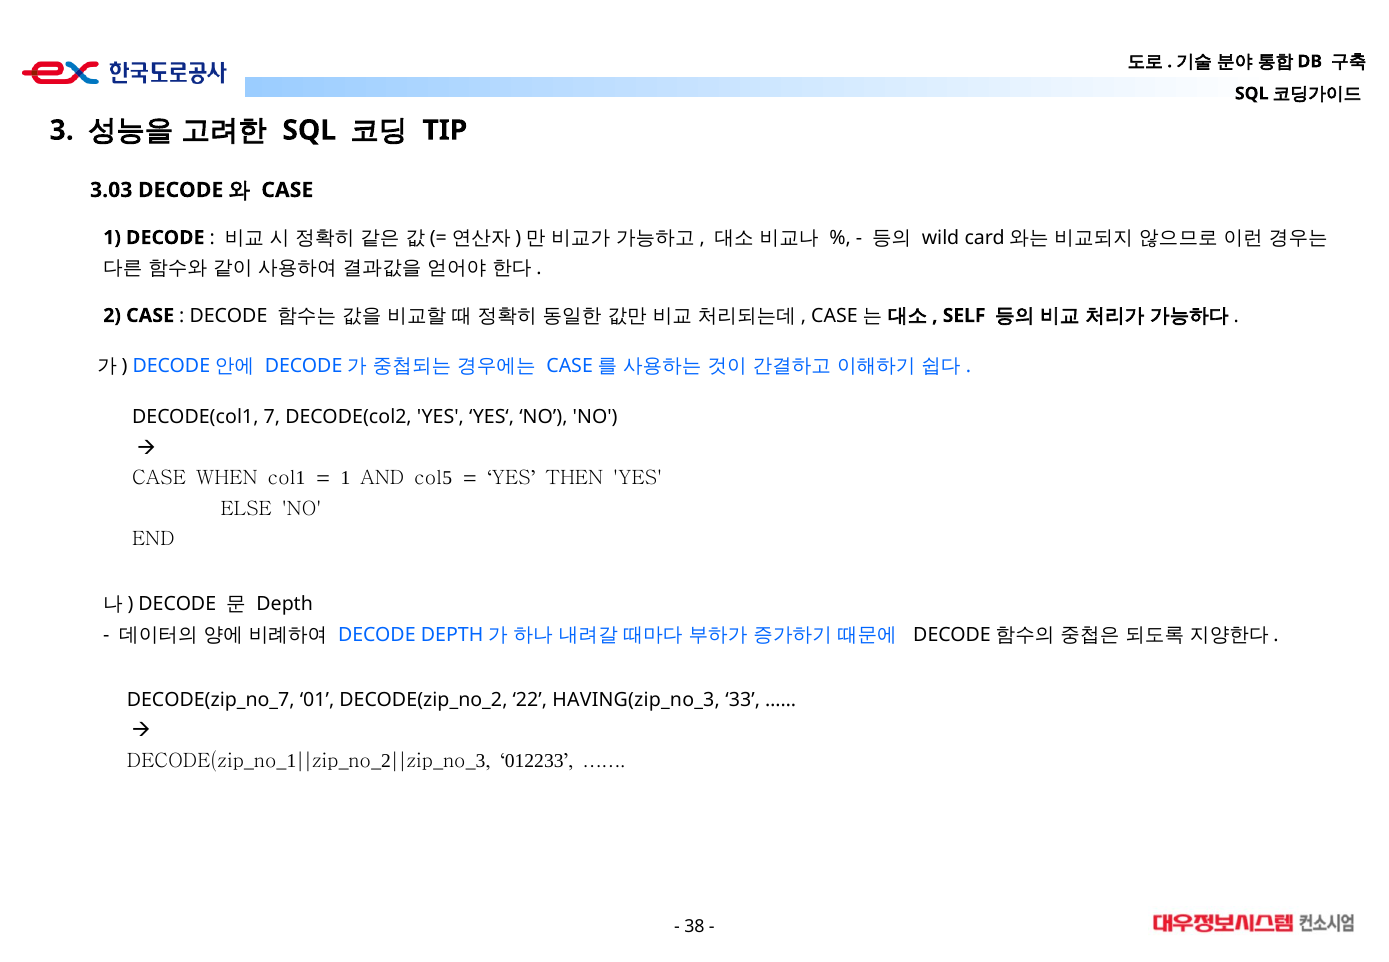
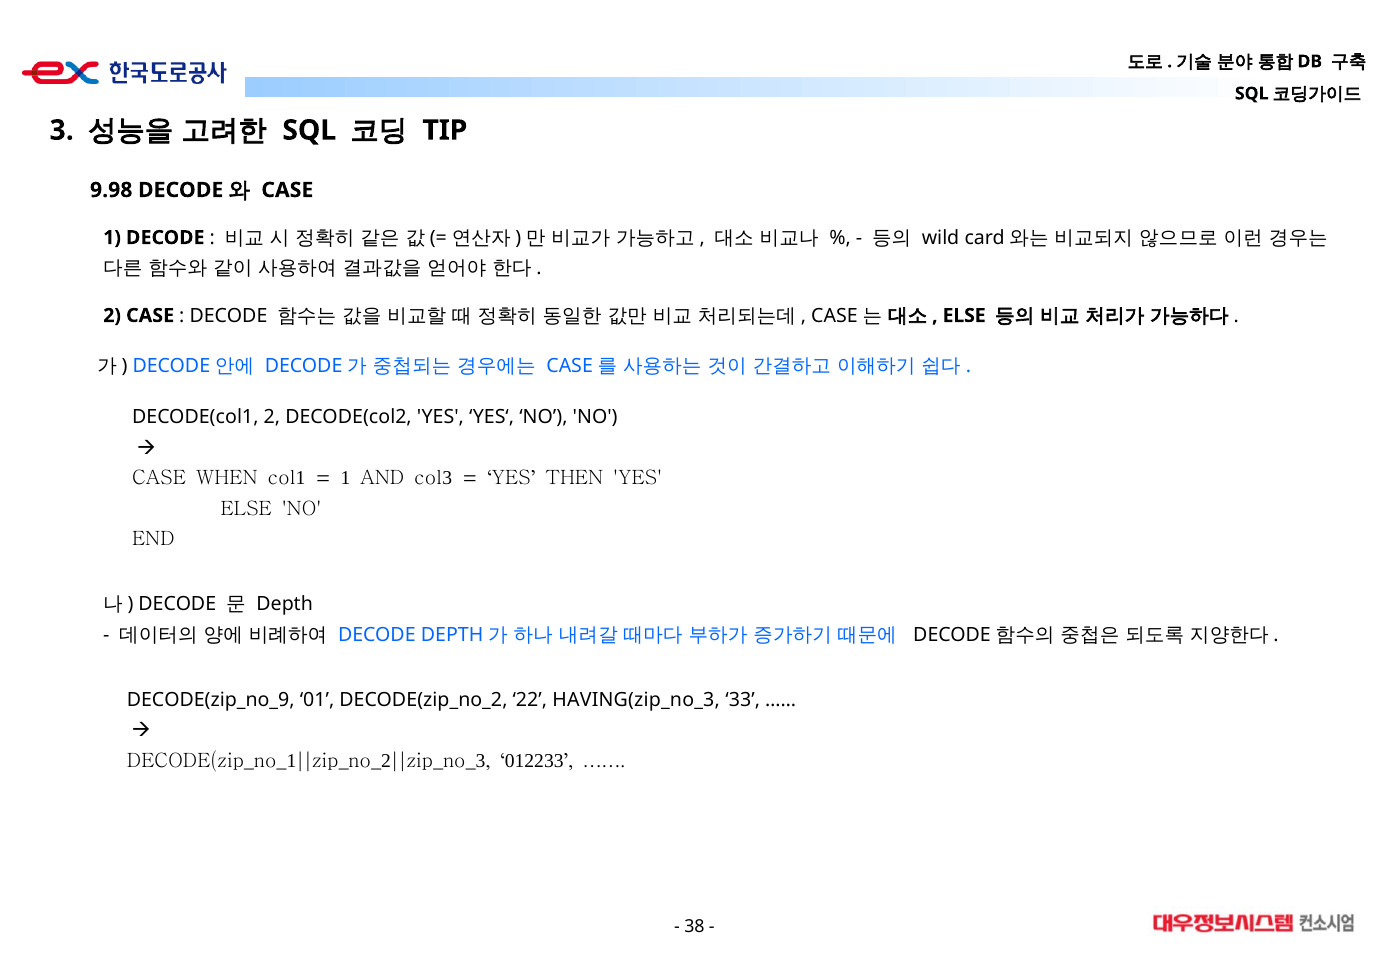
3.03: 3.03 -> 9.98 (111, 190)
SELF: SELF -> ELSE (964, 315)
DECODE(col1 7: 7 -> 2 (272, 417)
1 5: 5 -> 3 (447, 478)
DECODE(zip_no_7: DECODE(zip_no_7 -> DECODE(zip_no_9 (211, 700)
